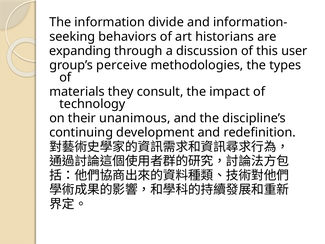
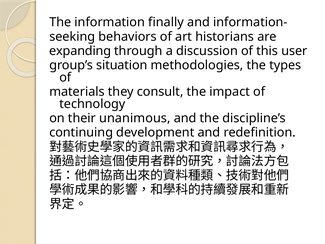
divide: divide -> finally (166, 22)
perceive: perceive -> situation (122, 65)
